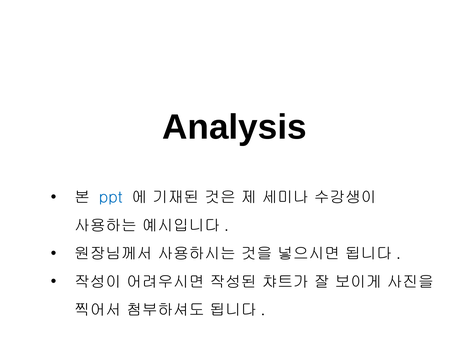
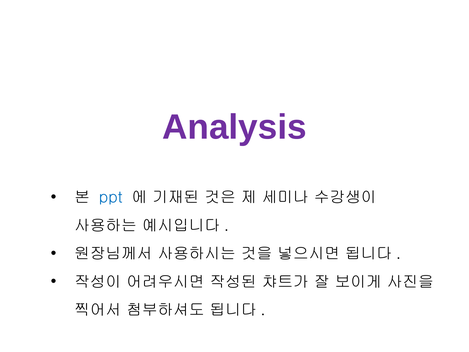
Analysis colour: black -> purple (234, 127)
